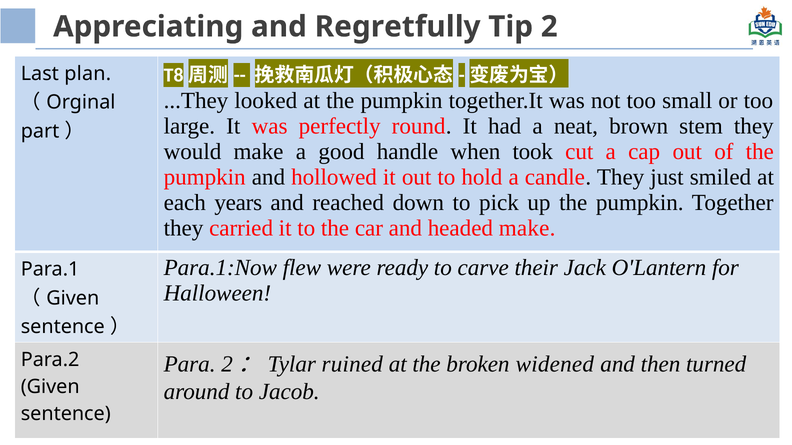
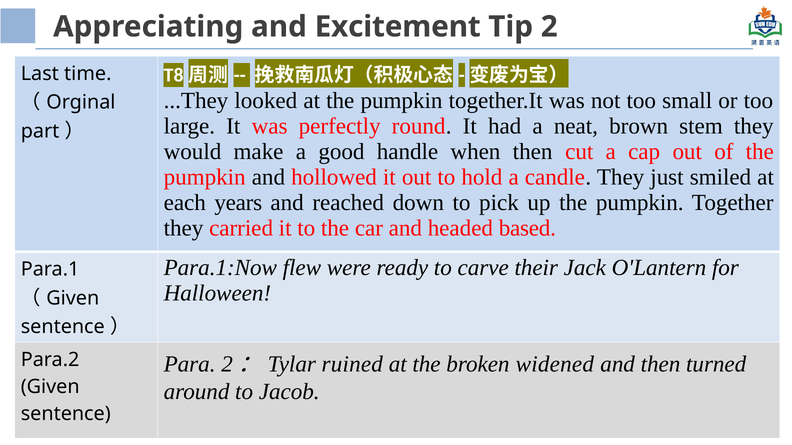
Regretfully: Regretfully -> Excitement (398, 27)
plan: plan -> time (88, 74)
when took: took -> then (533, 152)
headed make: make -> based (527, 228)
